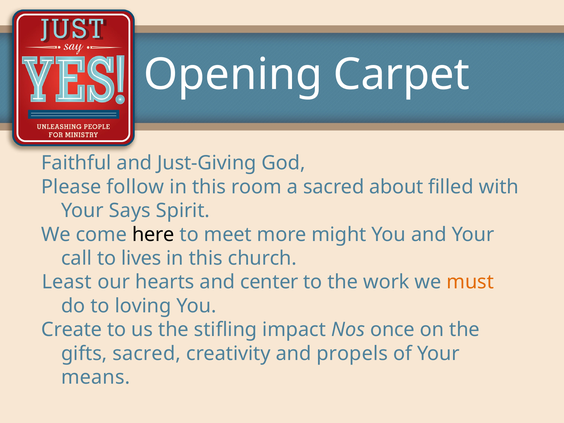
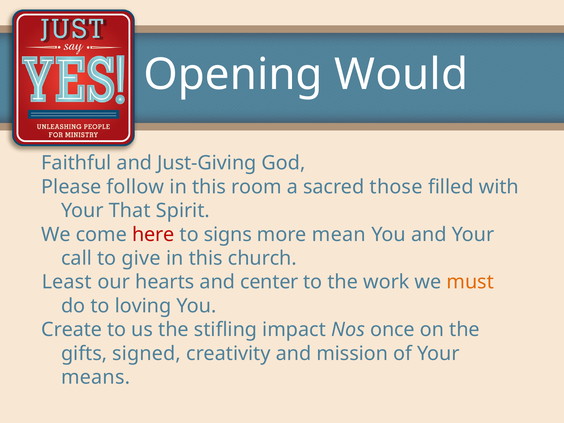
Carpet: Carpet -> Would (401, 75)
about: about -> those (396, 187)
Says: Says -> That (130, 211)
here colour: black -> red (153, 235)
meet: meet -> signs (228, 235)
might: might -> mean (339, 235)
lives: lives -> give (141, 258)
gifts sacred: sacred -> signed (147, 353)
propels: propels -> mission (352, 353)
